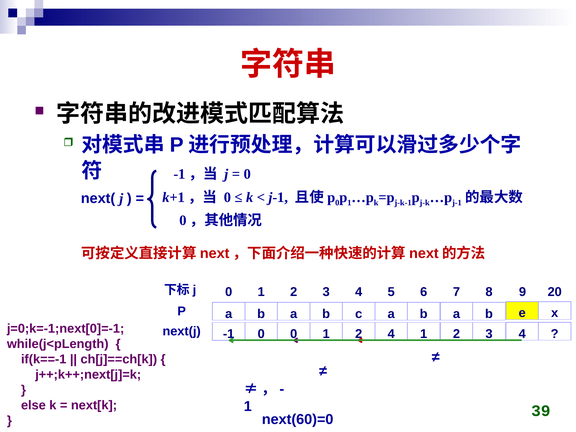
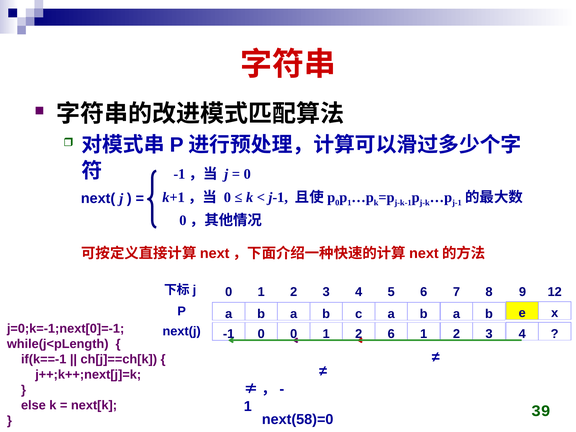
20: 20 -> 12 (555, 292)
4: 4 -> 6 (391, 334)
next(60)=0: next(60)=0 -> next(58)=0 (298, 419)
